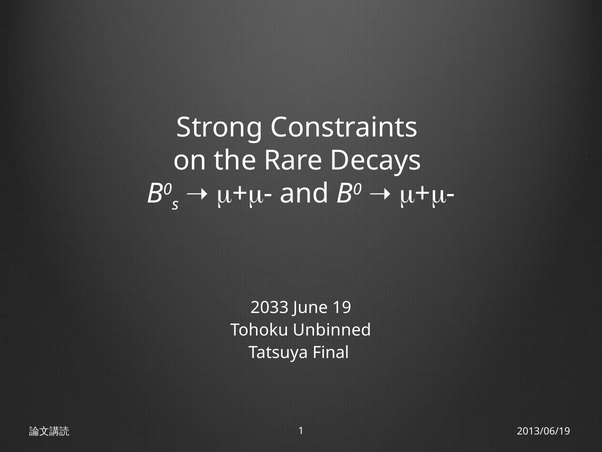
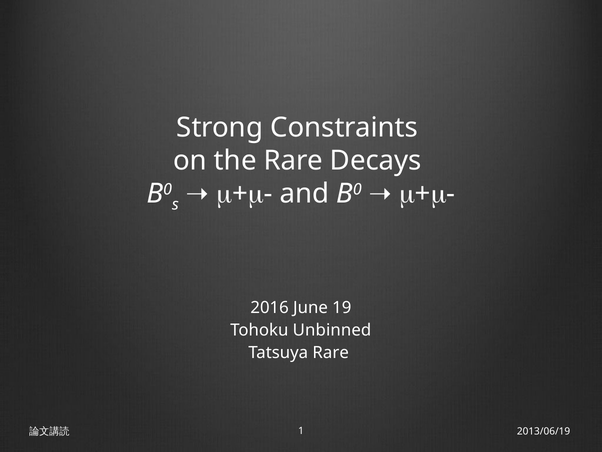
2033: 2033 -> 2016 (270, 307)
Tatsuya Final: Final -> Rare (331, 352)
